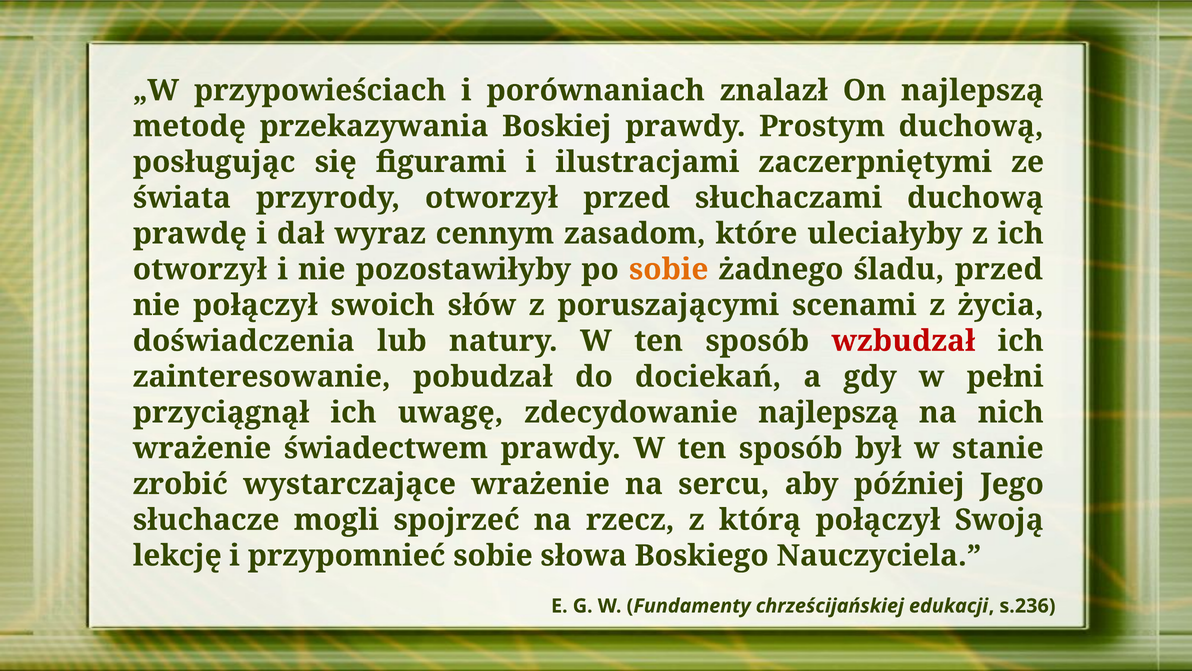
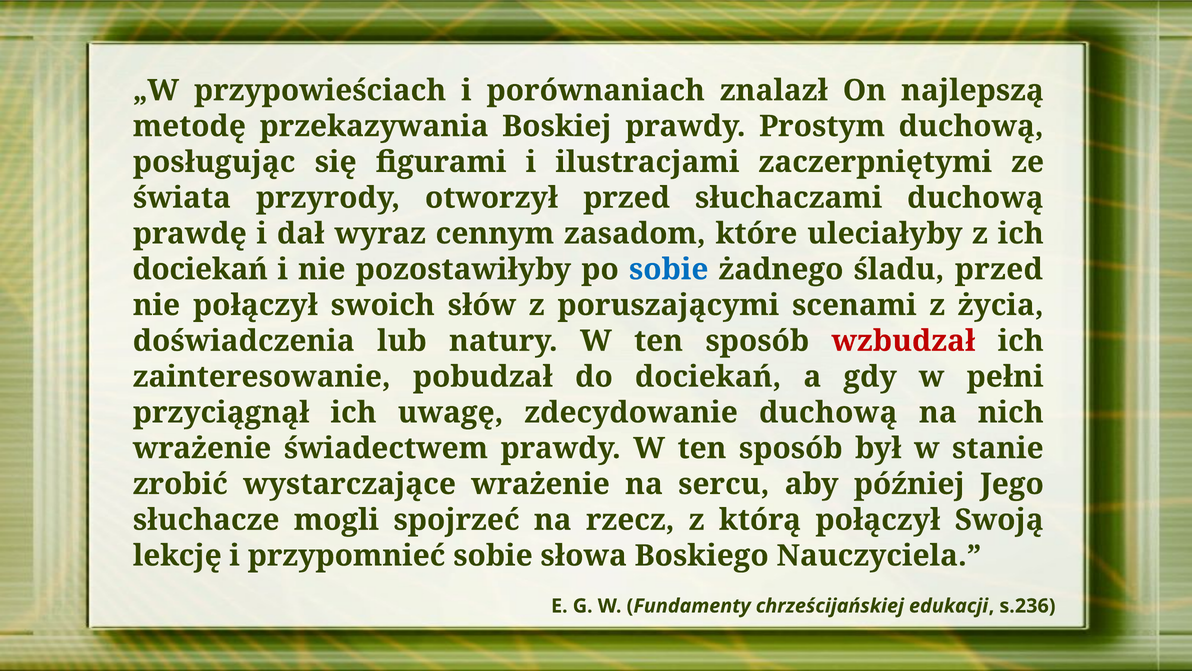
otworzył: otworzył -> dociekań (200, 269)
sobie colour: orange -> blue (669, 269)
zdecydowanie najlepszą: najlepszą -> duchową (828, 412)
